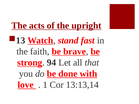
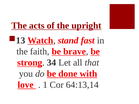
94: 94 -> 34 (52, 63)
13:13,14: 13:13,14 -> 64:13,14 (82, 85)
